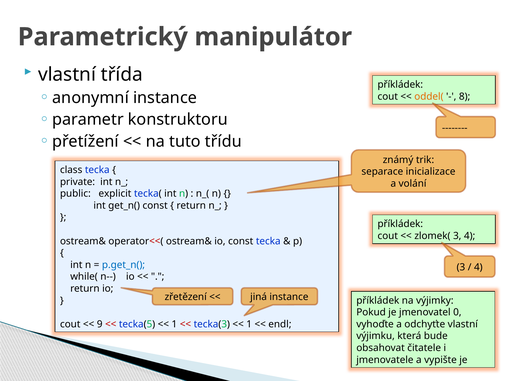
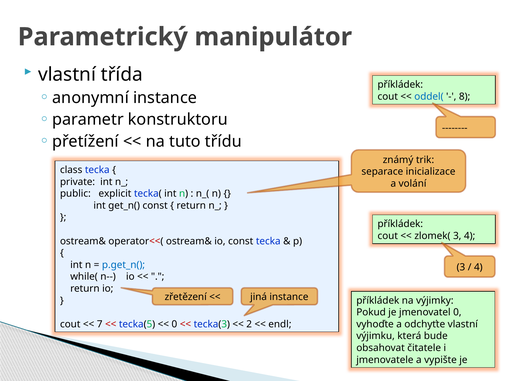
oddel( colour: orange -> blue (429, 96)
9: 9 -> 7 (100, 324)
1: 1 -> 0 (174, 324)
1: 1 -> 2 (249, 324)
